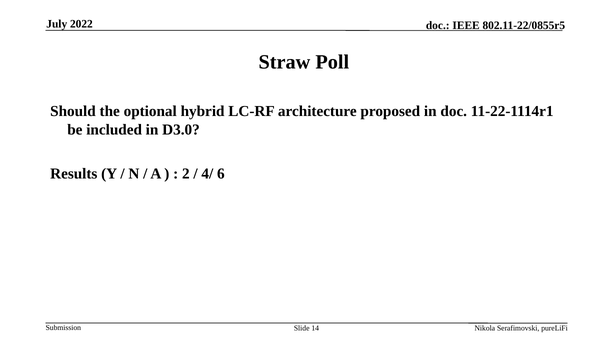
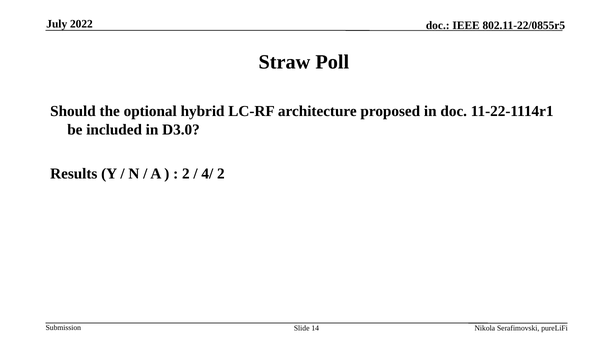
4/ 6: 6 -> 2 (221, 174)
